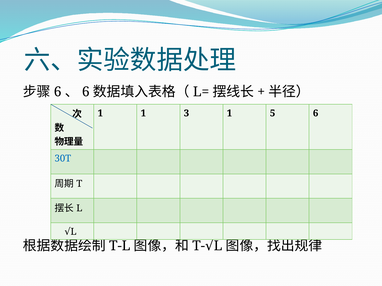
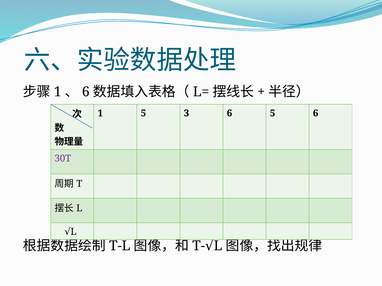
6: 6 -> 1 (58, 92)
1 1: 1 -> 5 (143, 113)
3 1: 1 -> 6 (229, 113)
30T colour: blue -> purple (63, 159)
